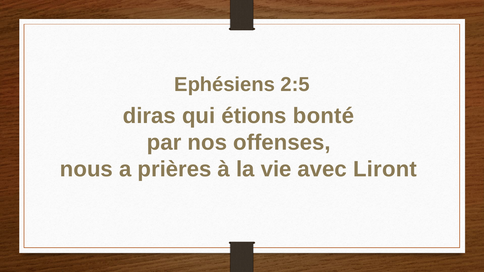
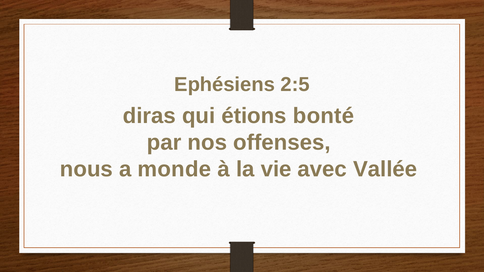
prières: prières -> monde (174, 169)
Liront: Liront -> Vallée (385, 169)
